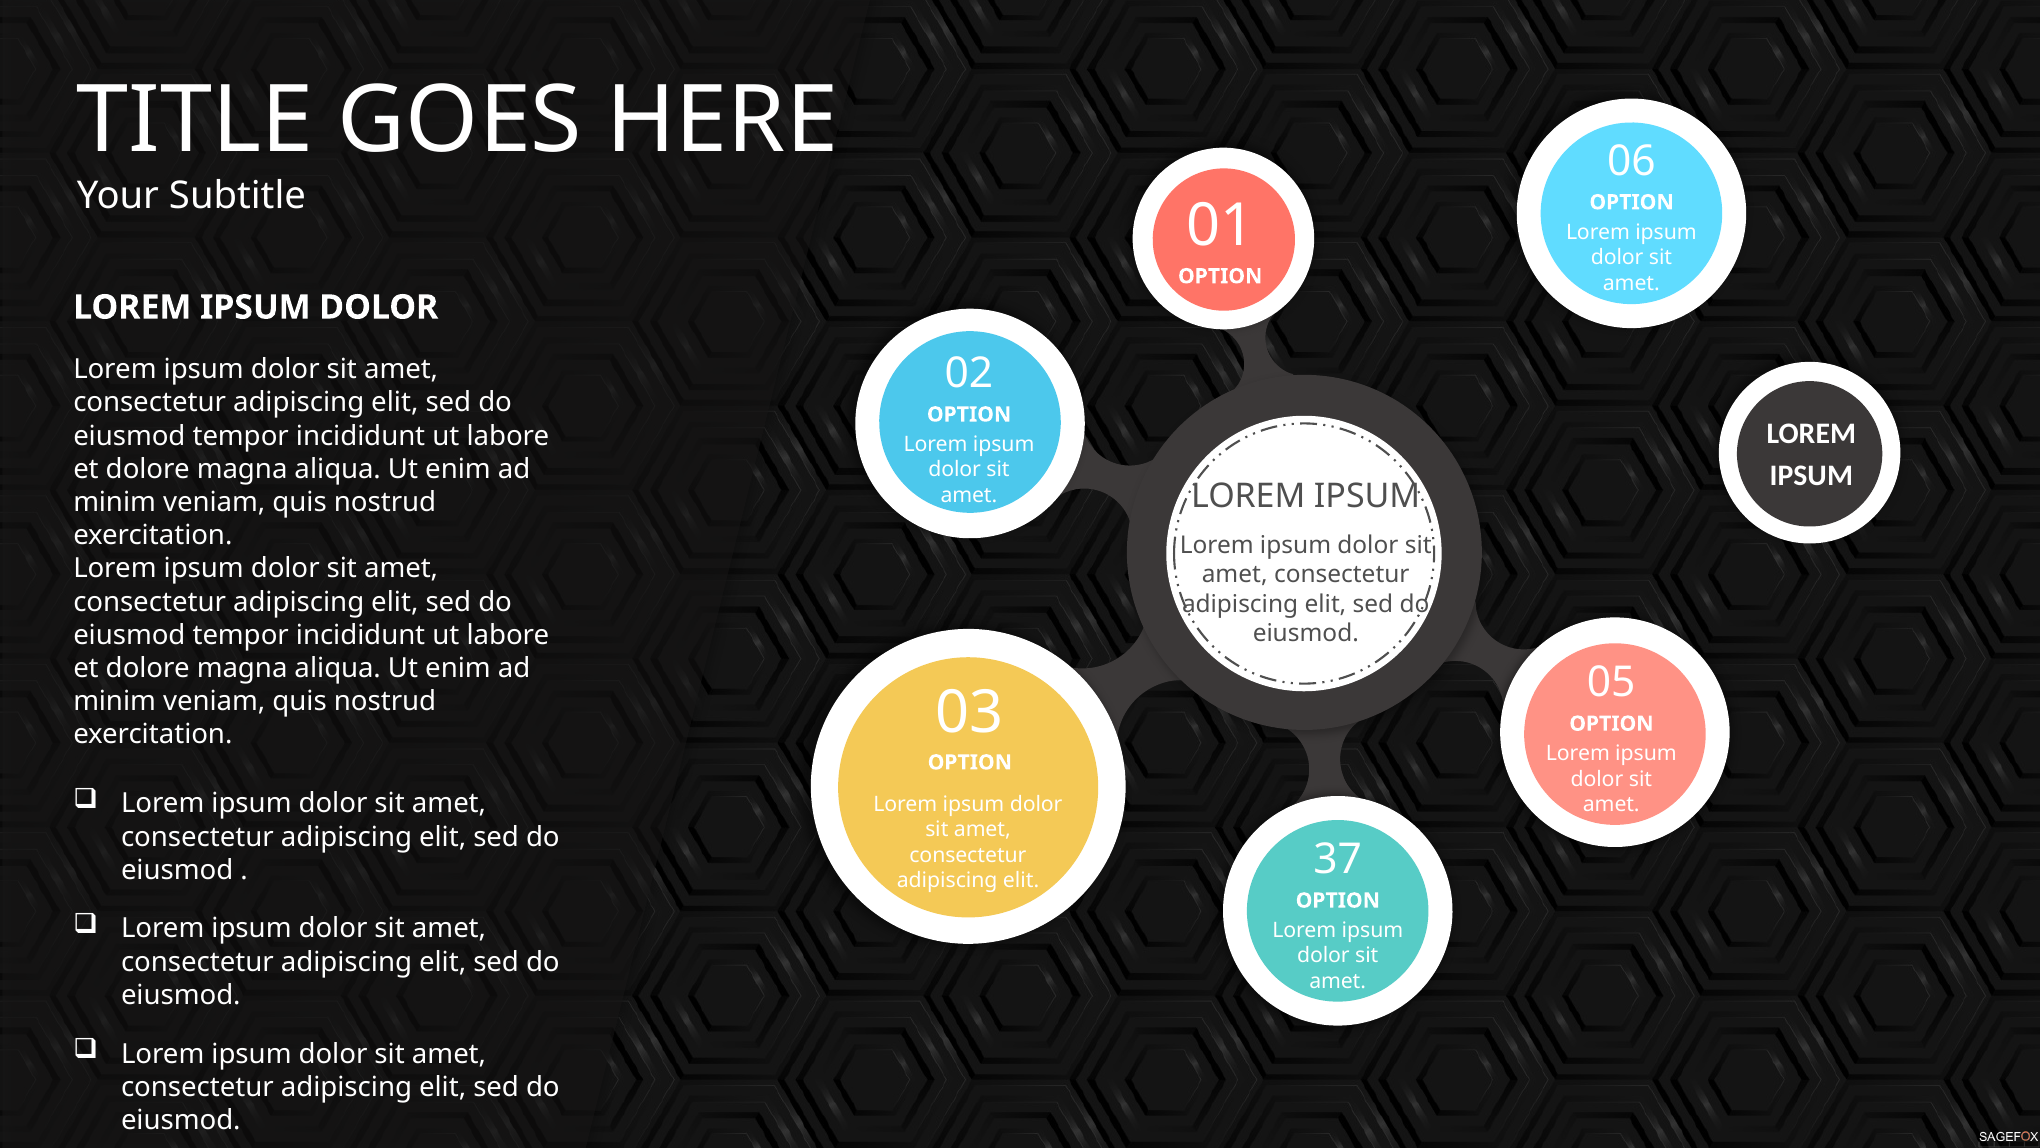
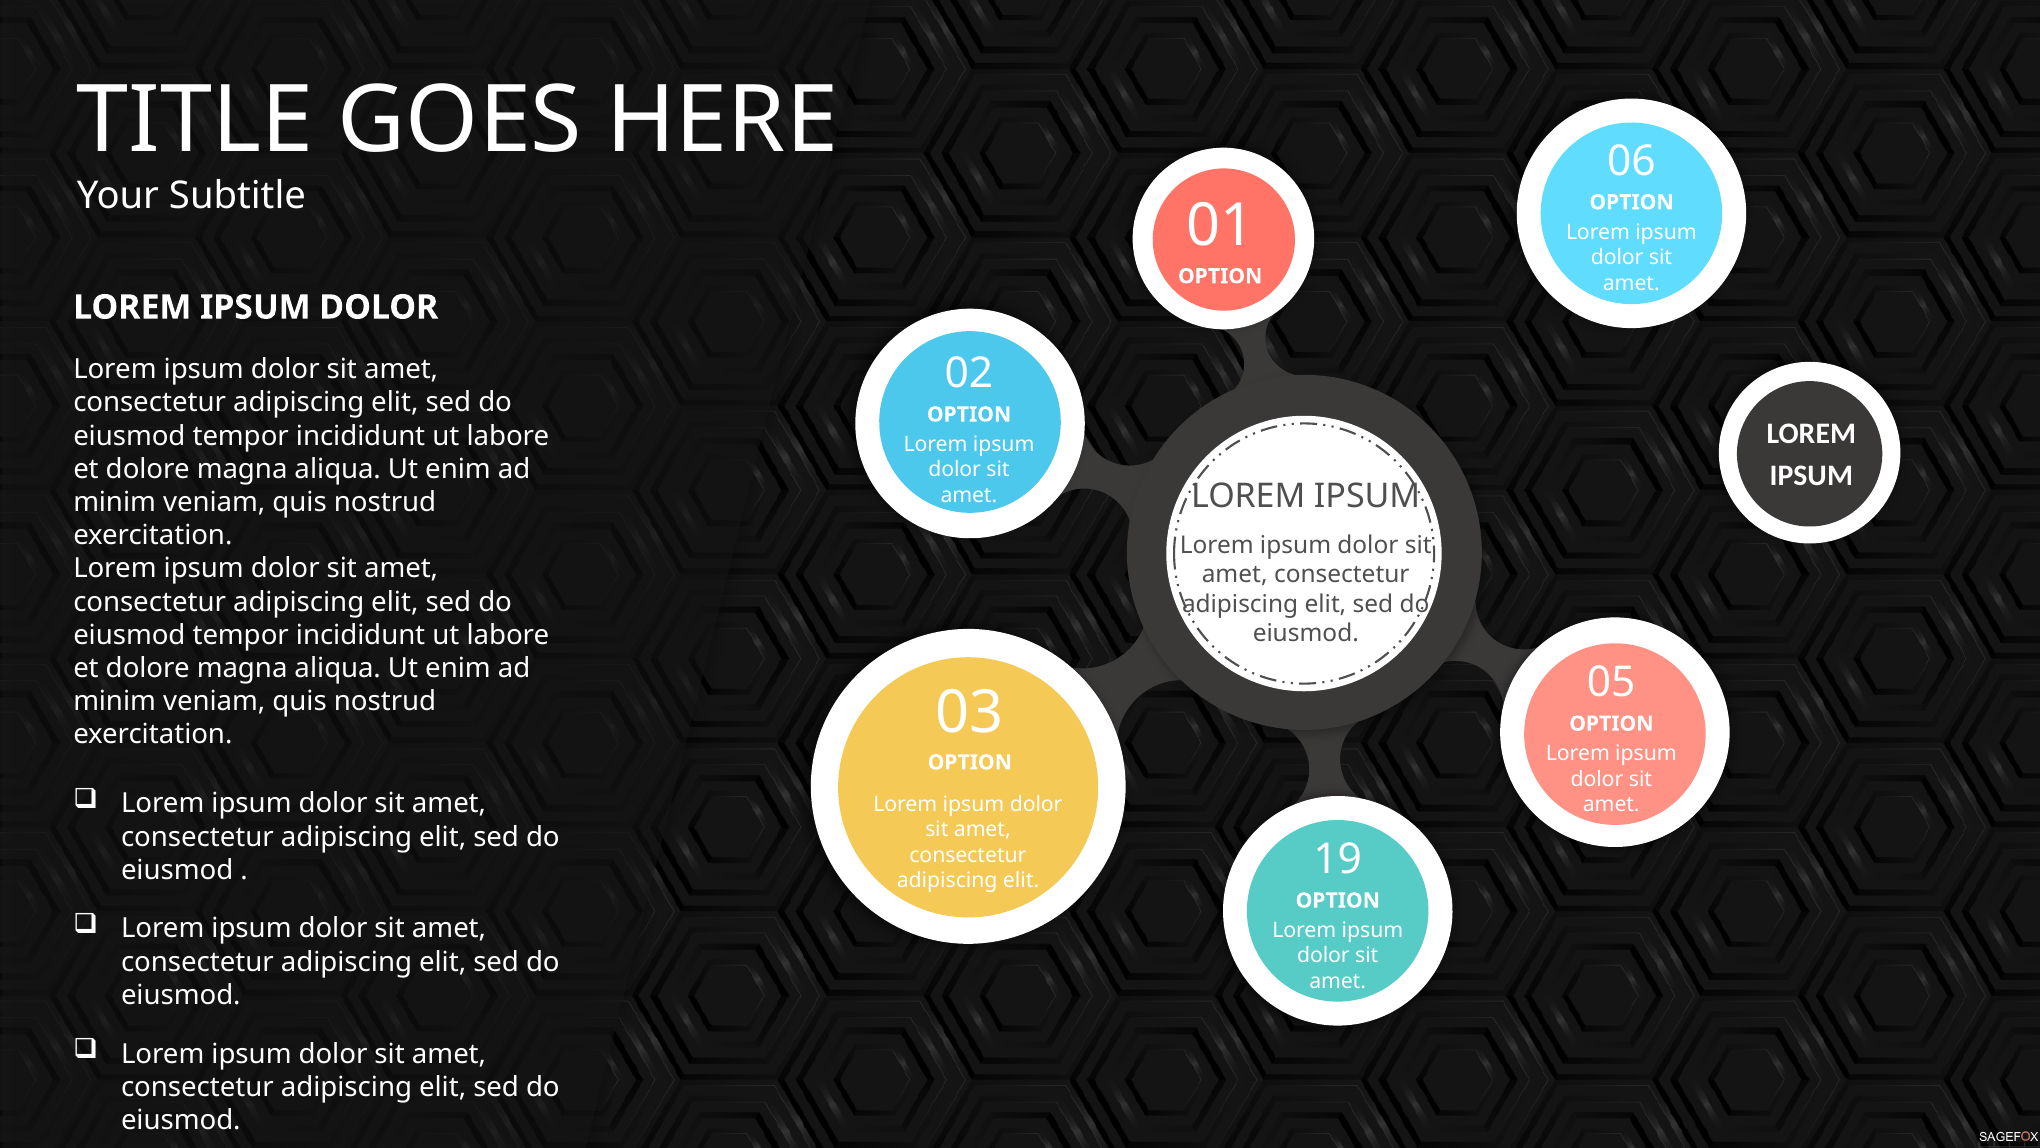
37: 37 -> 19 (1338, 859)
